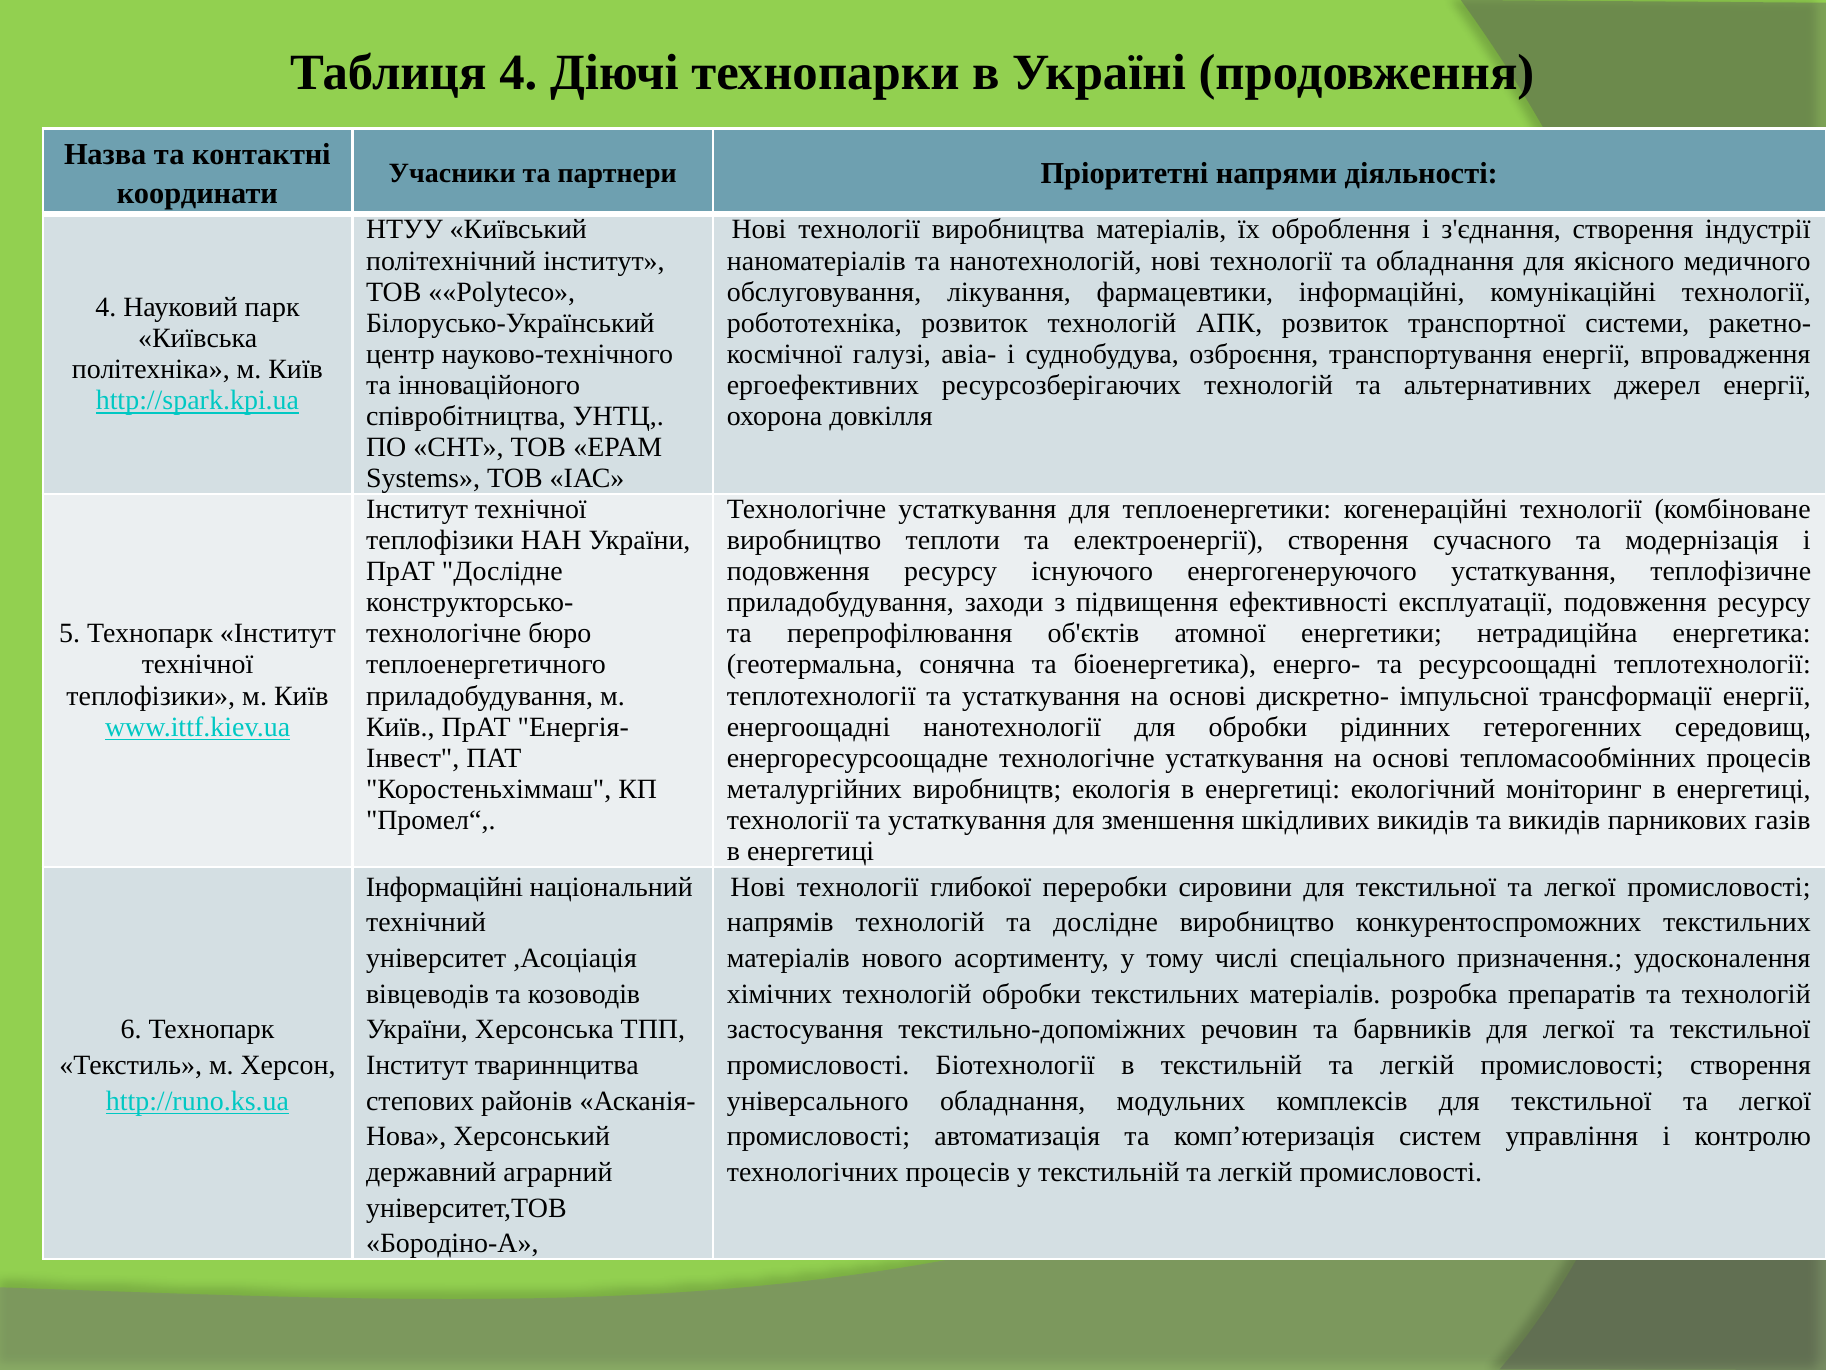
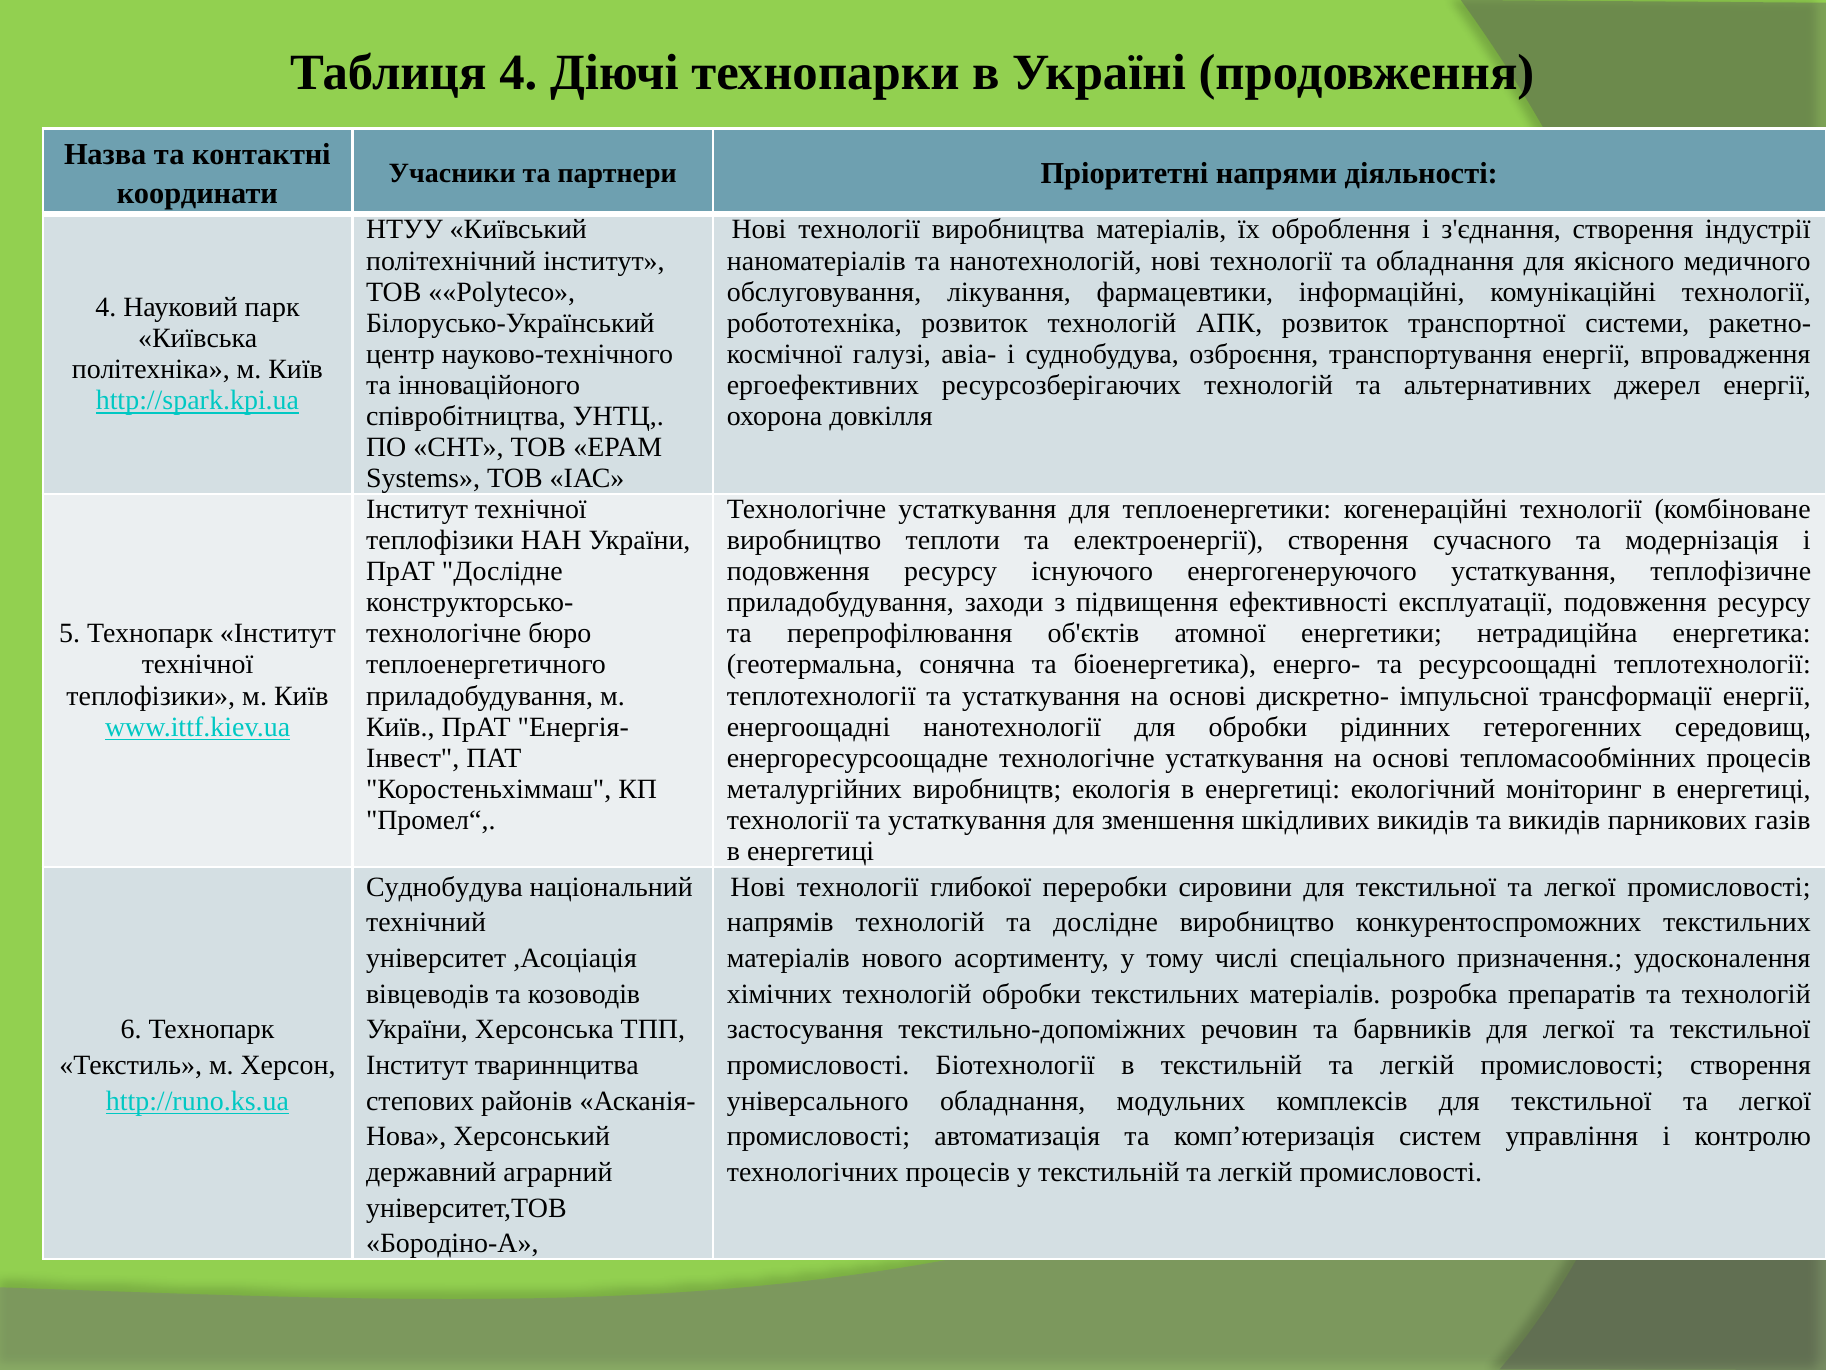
Інформаційні: Інформаційні -> Суднобудува (444, 887)
